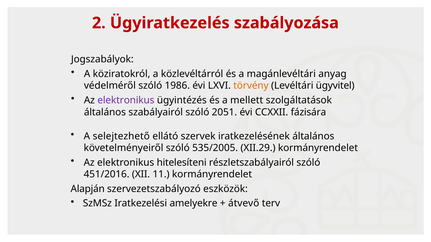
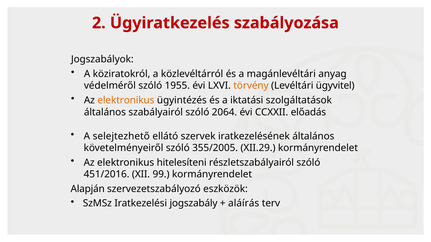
1986: 1986 -> 1955 (177, 86)
elektronikus colour: purple -> orange (126, 100)
mellett: mellett -> iktatási (247, 100)
2051: 2051 -> 2064 (224, 112)
fázisára: fázisára -> előadás (308, 112)
535/2005: 535/2005 -> 355/2005 (215, 148)
11: 11 -> 99 (161, 175)
amelyekre: amelyekre -> jogszabály (194, 204)
átvevő: átvevő -> aláírás (244, 204)
